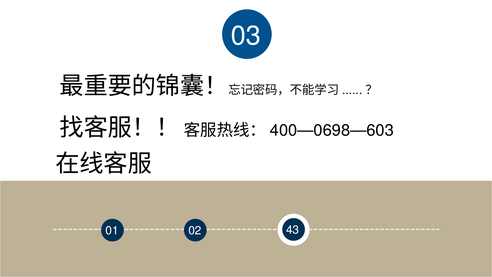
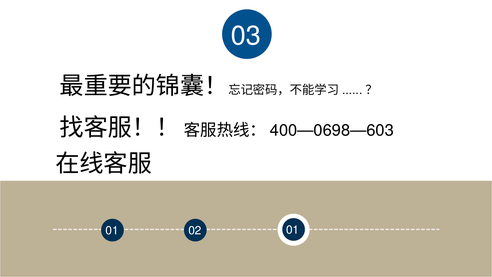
02 43: 43 -> 01 (293, 230)
